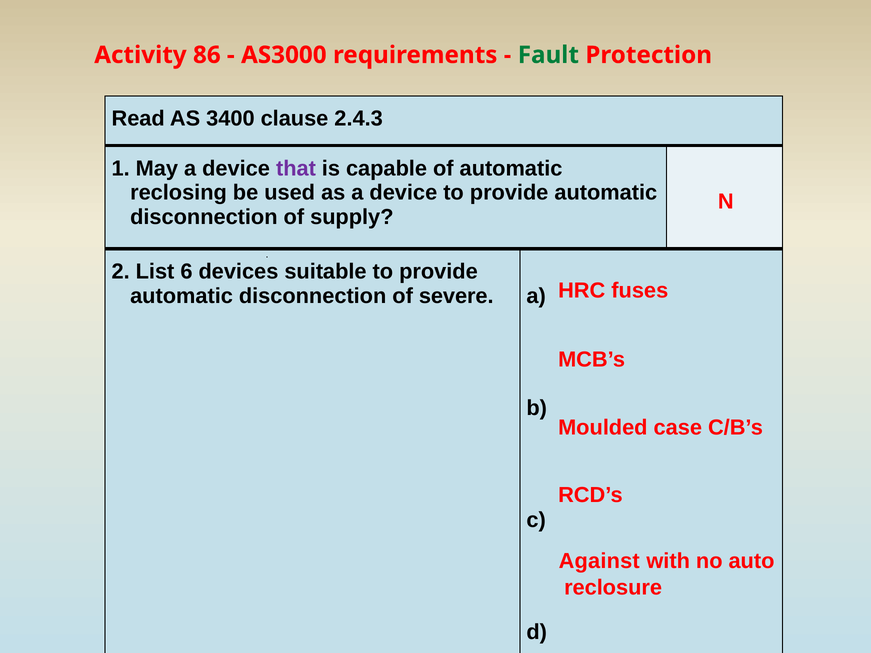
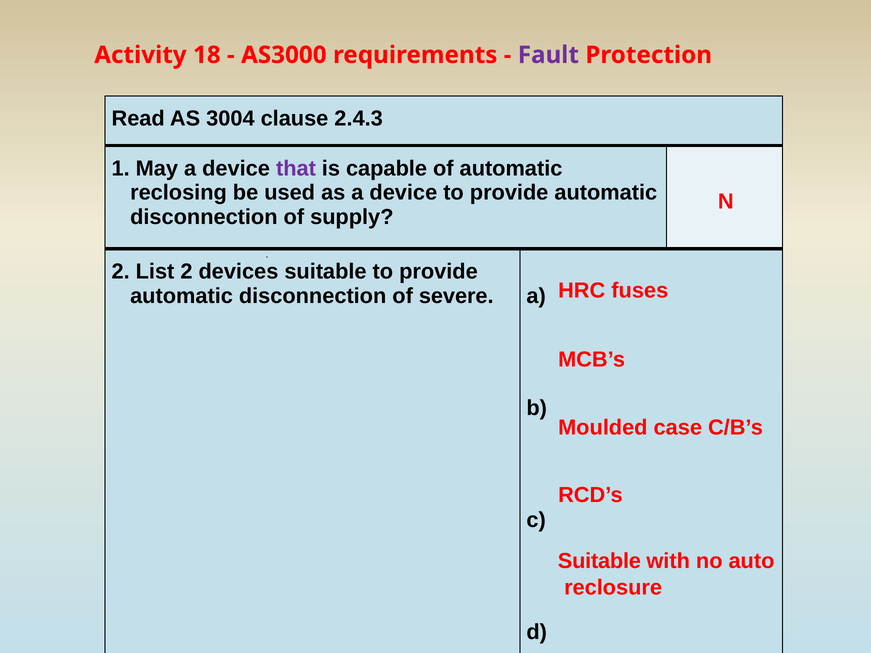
86: 86 -> 18 (207, 55)
Fault colour: green -> purple (548, 55)
3400: 3400 -> 3004 (230, 119)
List 6: 6 -> 2 (186, 272)
Against: Against -> Suitable (599, 562)
